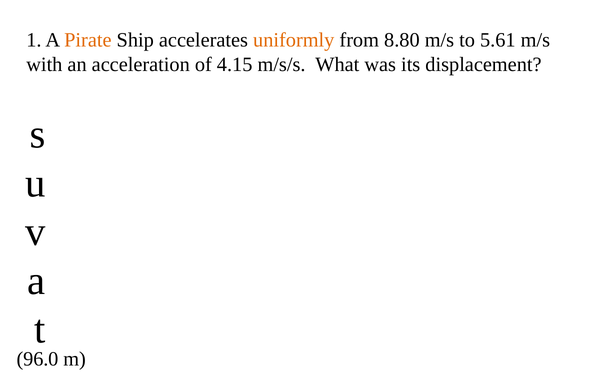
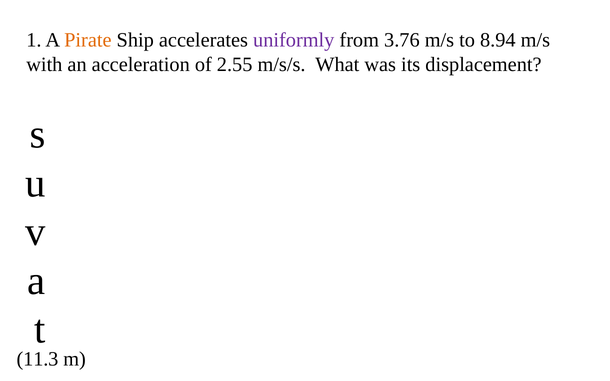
uniformly colour: orange -> purple (294, 40)
8.80: 8.80 -> 3.76 (402, 40)
5.61: 5.61 -> 8.94 (498, 40)
4.15: 4.15 -> 2.55 (235, 64)
96.0: 96.0 -> 11.3 (37, 359)
